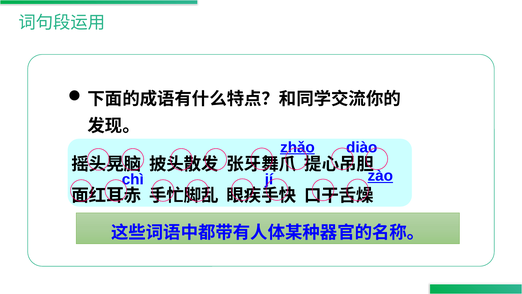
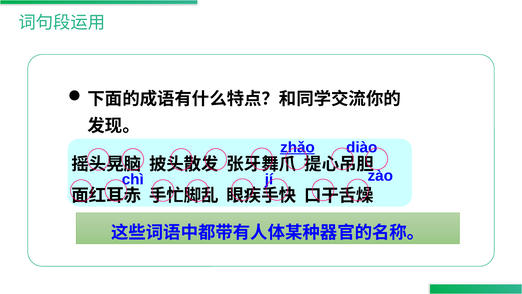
zào underline: present -> none (380, 176)
